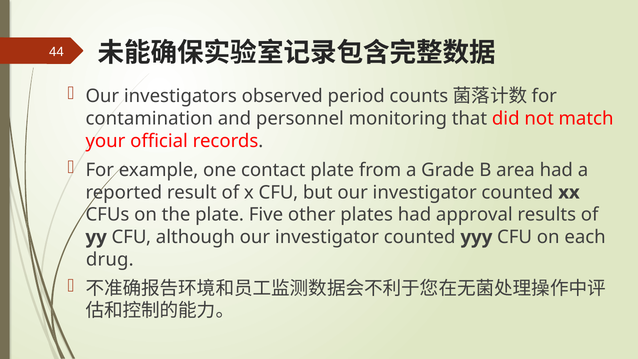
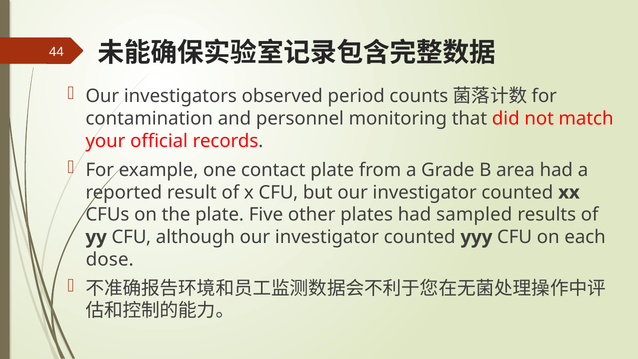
approval: approval -> sampled (474, 215)
drug: drug -> dose (110, 259)
